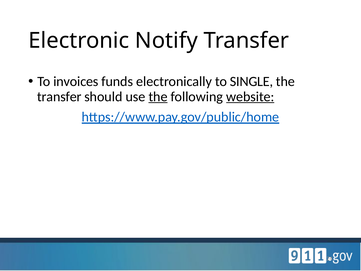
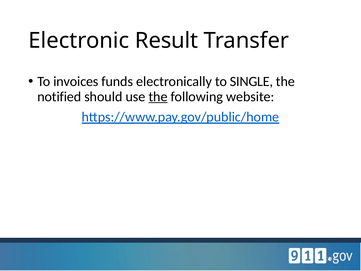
Notify: Notify -> Result (167, 40)
transfer: transfer -> notified (59, 97)
website underline: present -> none (250, 97)
